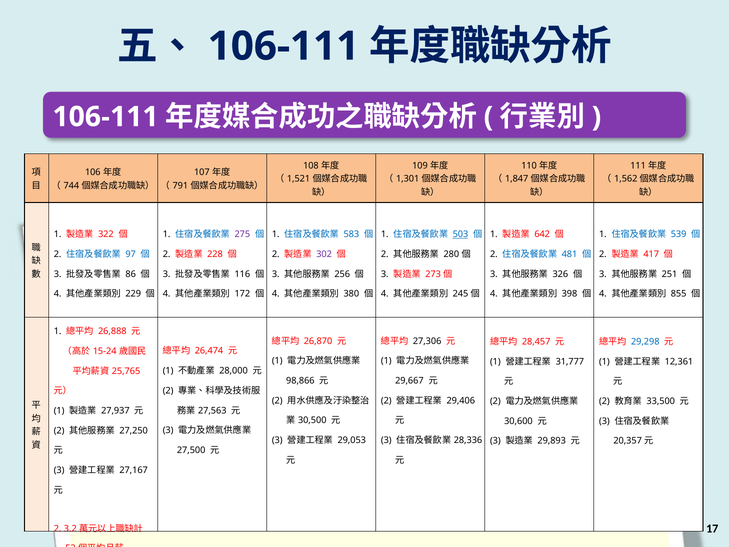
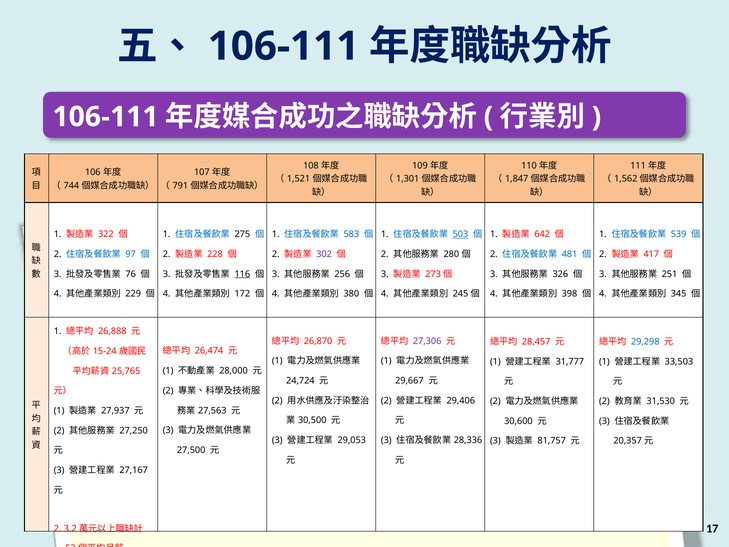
275 colour: purple -> black (242, 234)
86: 86 -> 76 (131, 274)
116 underline: none -> present (242, 274)
855: 855 -> 345 (679, 294)
27,306 colour: black -> purple (427, 341)
12,361: 12,361 -> 33,503 (679, 361)
98,866: 98,866 -> 24,724 (300, 381)
33,500: 33,500 -> 31,530 (661, 401)
29,893: 29,893 -> 81,757 (552, 441)
